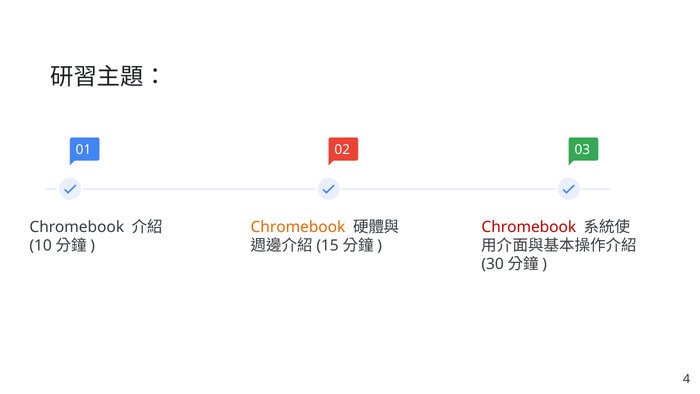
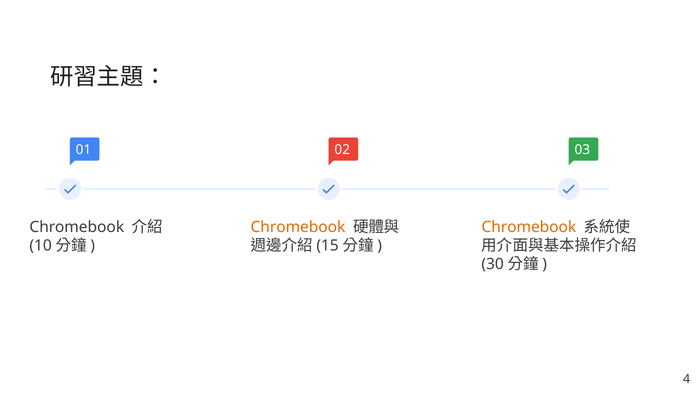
Chromebook colour: red -> orange (529, 227)
